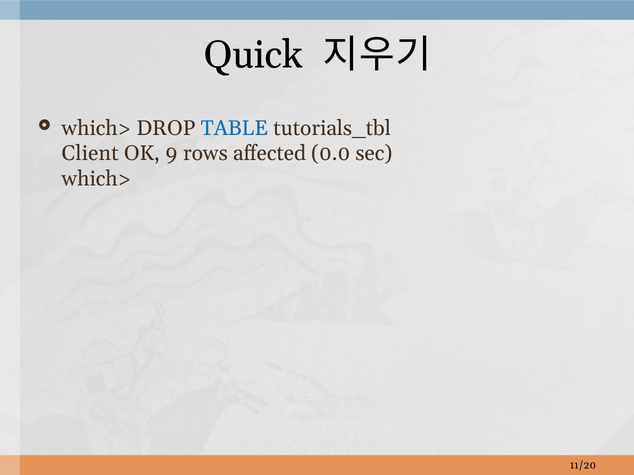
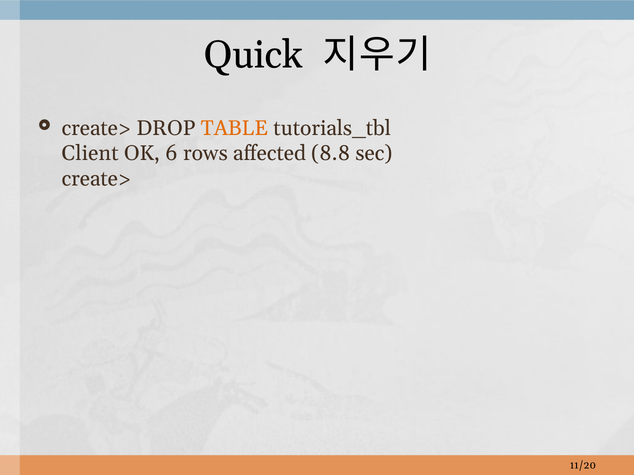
which>: which> -> create> (97, 128)
TABLE colour: blue -> orange (234, 128)
9: 9 -> 6 (171, 154)
0.0: 0.0 -> 8.8 (331, 154)
which>: which> -> create> (97, 179)
